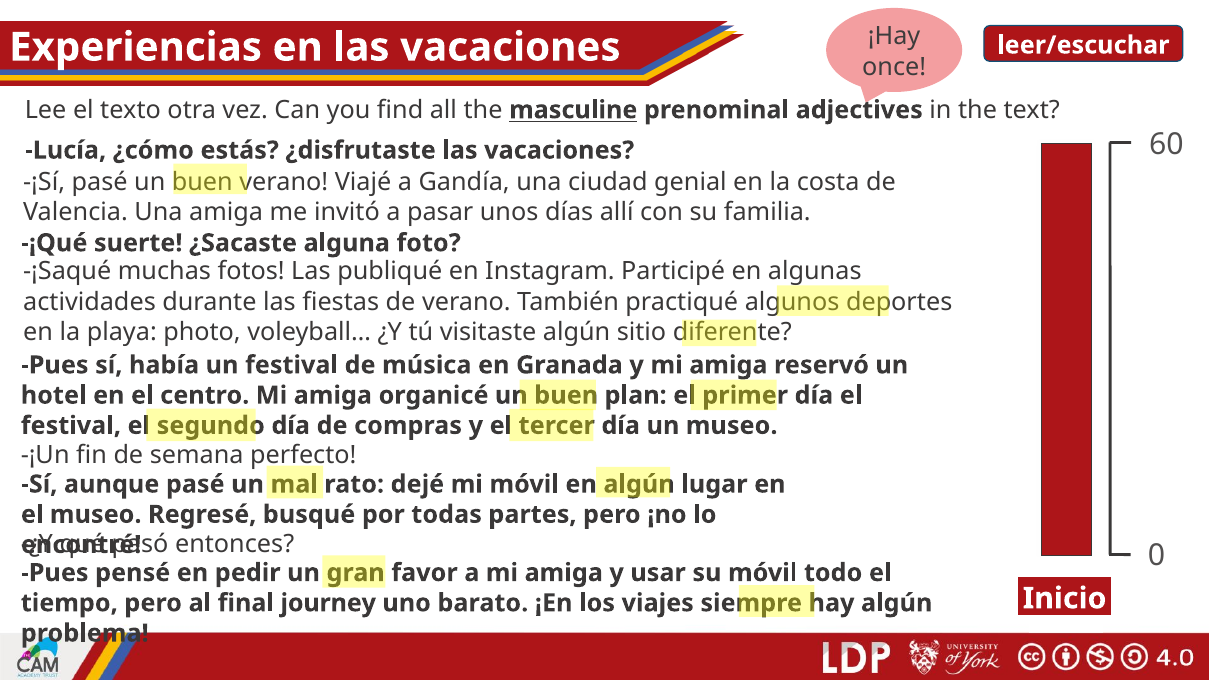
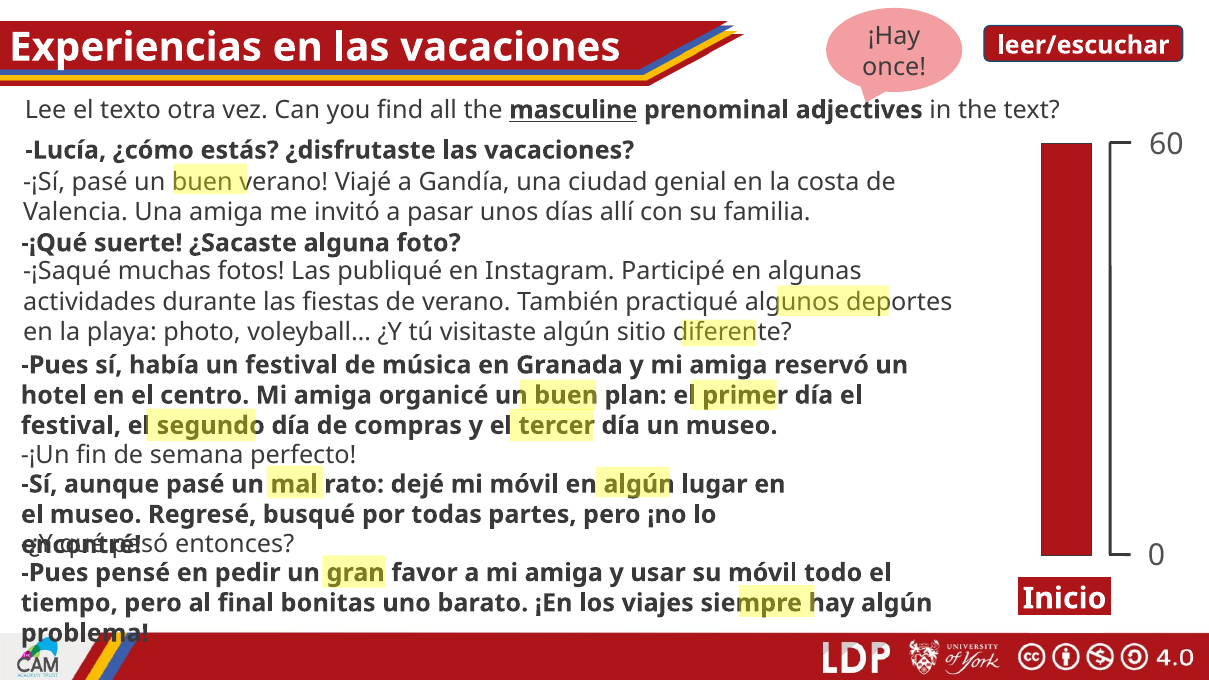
journey: journey -> bonitas (328, 603)
